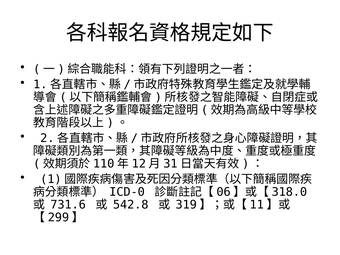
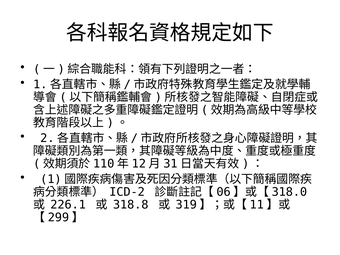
ICD-0: ICD-0 -> ICD-2 (127, 192)
731.6: 731.6 -> 226.1 (68, 205)
542.8: 542.8 -> 318.8 (131, 205)
